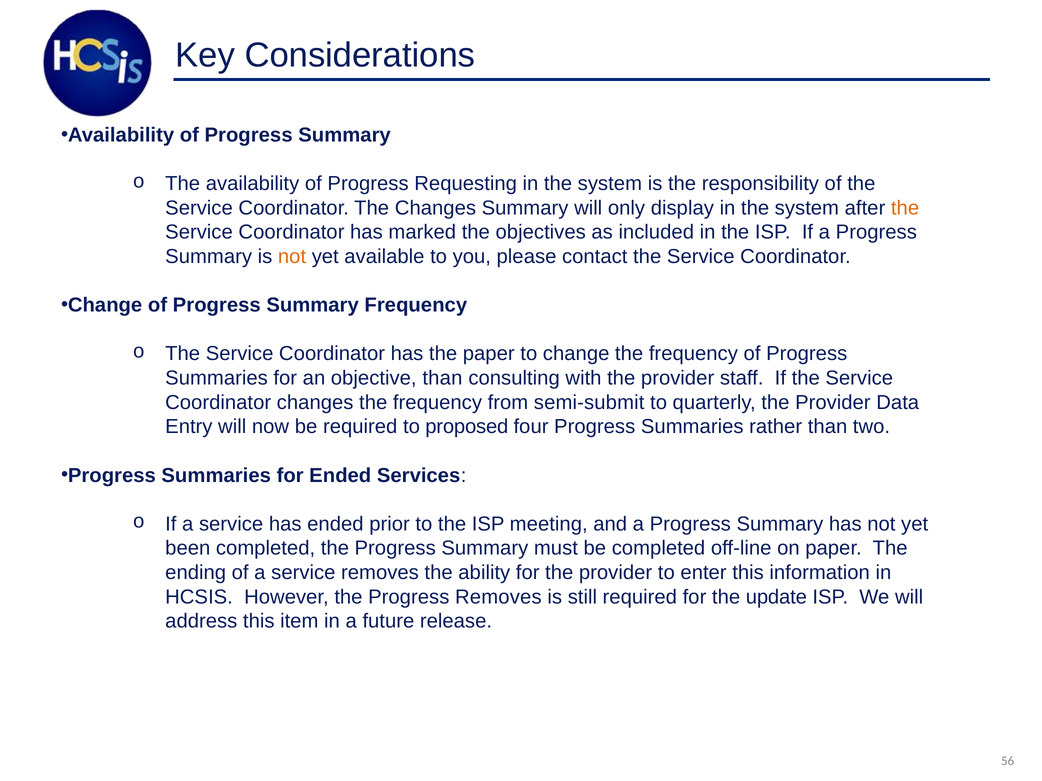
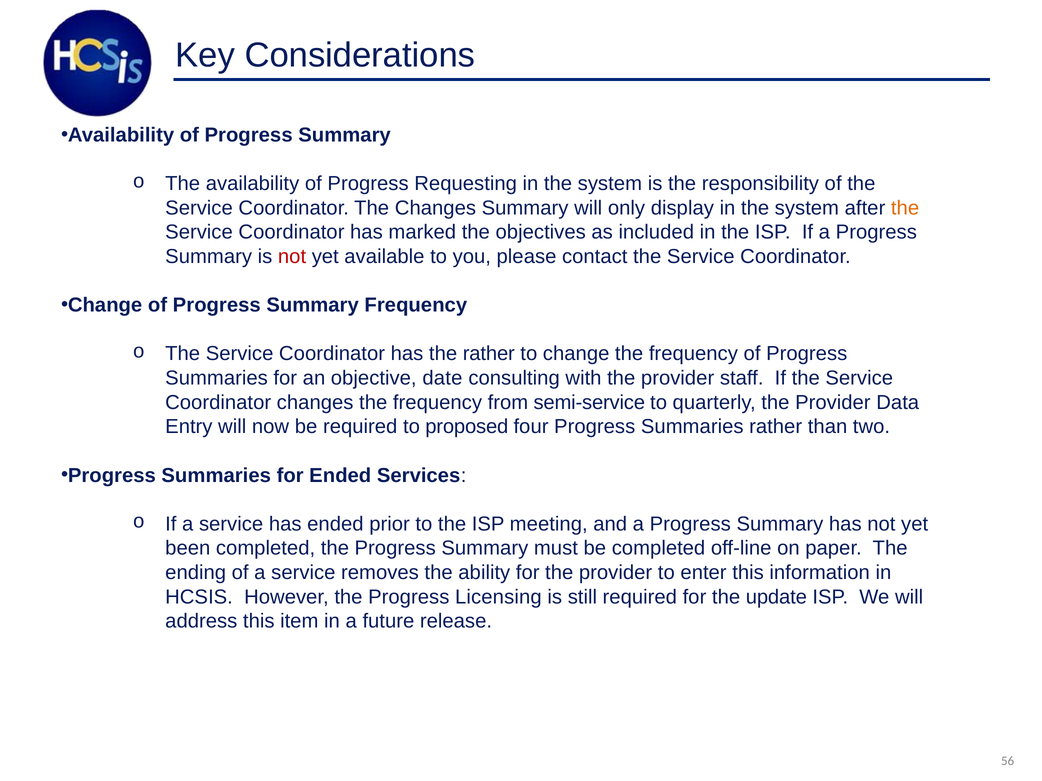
not colour: orange -> red (292, 257)
the paper: paper -> rather (489, 354)
objective than: than -> date (442, 378)
semi-submit: semi-submit -> semi-service (589, 403)
Progress Removes: Removes -> Licensing (498, 597)
